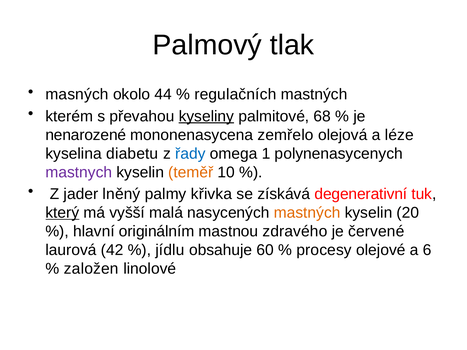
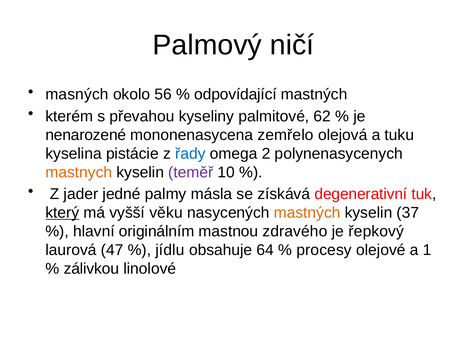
tlak: tlak -> ničí (292, 45)
44: 44 -> 56 (163, 94)
regulačních: regulačních -> odpovídající (236, 94)
kyseliny underline: present -> none (206, 116)
68: 68 -> 62 (322, 116)
léze: léze -> tuku (399, 135)
diabetu: diabetu -> pistácie (132, 154)
1: 1 -> 2 (266, 154)
mastnych colour: purple -> orange (79, 172)
teměř colour: orange -> purple (191, 172)
lněný: lněný -> jedné (122, 194)
křivka: křivka -> másla (212, 194)
malá: malá -> věku (166, 213)
20: 20 -> 37 (408, 213)
červené: červené -> řepkový (376, 231)
42: 42 -> 47 (112, 250)
60: 60 -> 64 (265, 250)
6: 6 -> 1 (427, 250)
založen: založen -> zálivkou (91, 269)
